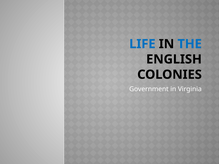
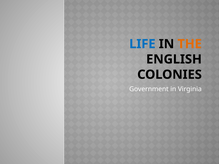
THE colour: blue -> orange (190, 44)
